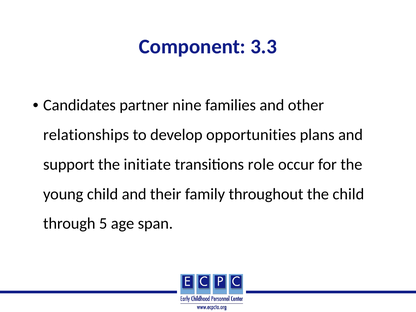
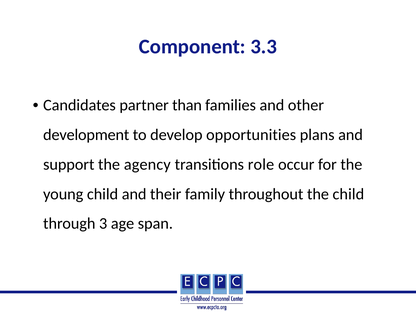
nine: nine -> than (187, 105)
relationships: relationships -> development (86, 135)
initiate: initiate -> agency (147, 164)
5: 5 -> 3 (103, 224)
